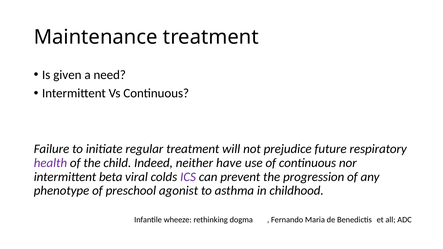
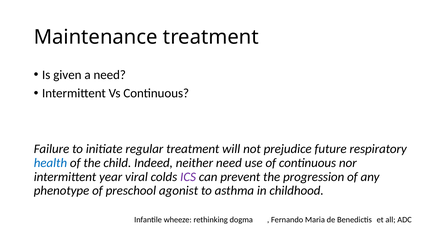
health colour: purple -> blue (50, 163)
neither have: have -> need (229, 163)
beta: beta -> year (111, 177)
